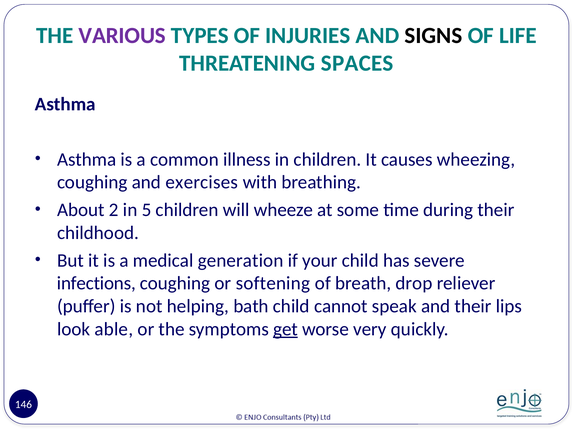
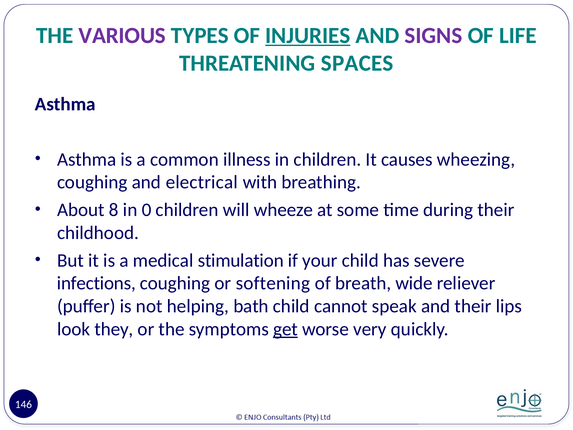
INJURIES underline: none -> present (308, 35)
SIGNS colour: black -> purple (433, 35)
exercises: exercises -> electrical (202, 182)
2: 2 -> 8 (114, 210)
5: 5 -> 0 (147, 210)
generation: generation -> stimulation (241, 260)
drop: drop -> wide (414, 283)
able: able -> they (114, 329)
